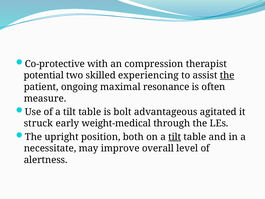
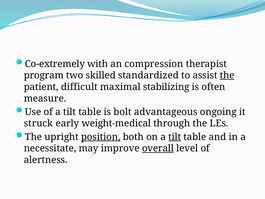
Co-protective: Co-protective -> Co-extremely (55, 64)
potential: potential -> program (44, 75)
experiencing: experiencing -> standardized (148, 75)
ongoing: ongoing -> difficult (79, 87)
resonance: resonance -> stabilizing (166, 87)
agitated: agitated -> ongoing (218, 112)
position underline: none -> present (101, 137)
overall underline: none -> present (158, 148)
